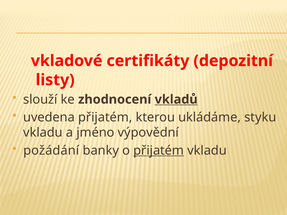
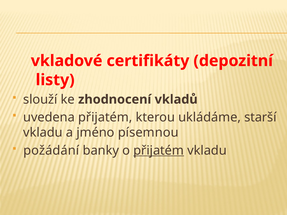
vkladů underline: present -> none (176, 100)
styku: styku -> starší (260, 117)
výpovědní: výpovědní -> písemnou (148, 133)
